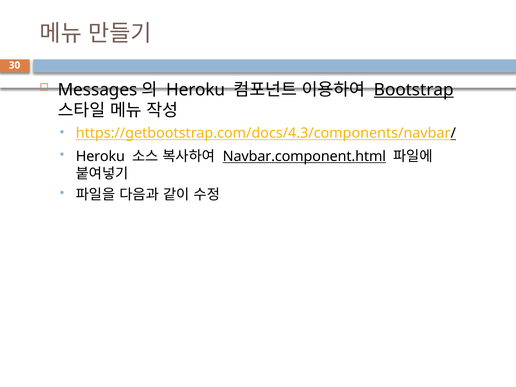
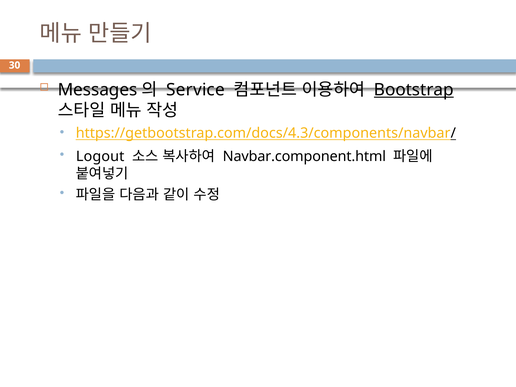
Heroku: Heroku -> Service (196, 90)
Heroku: Heroku -> Logout (100, 157)
Navbar.component.html underline: present -> none (304, 157)
